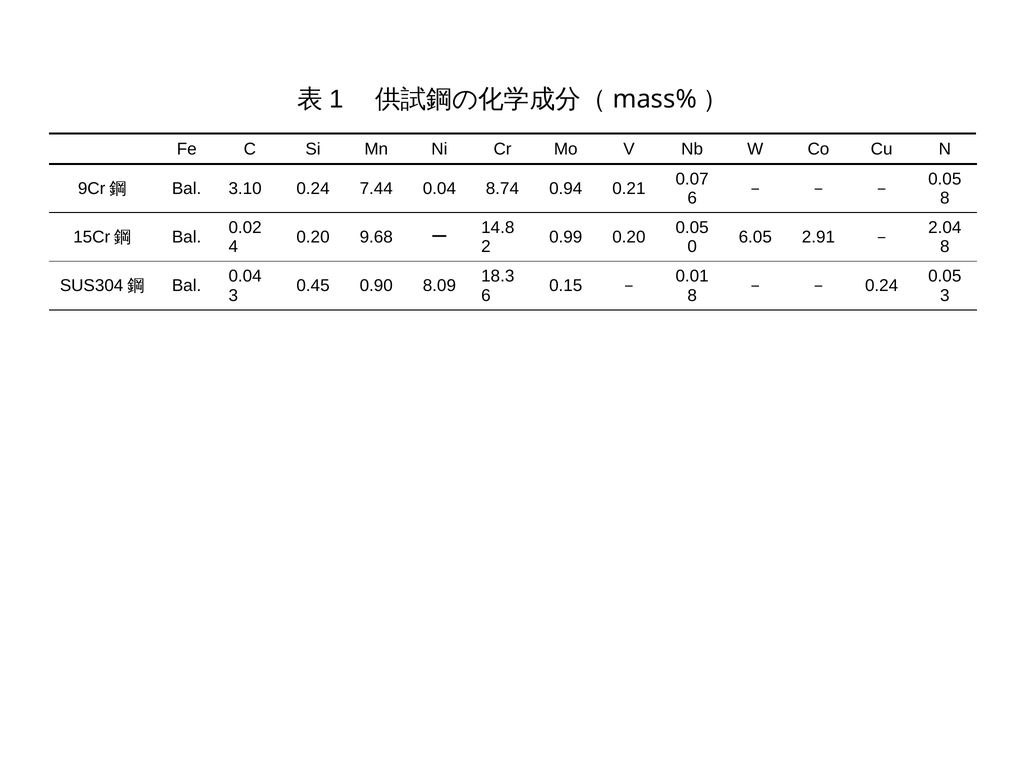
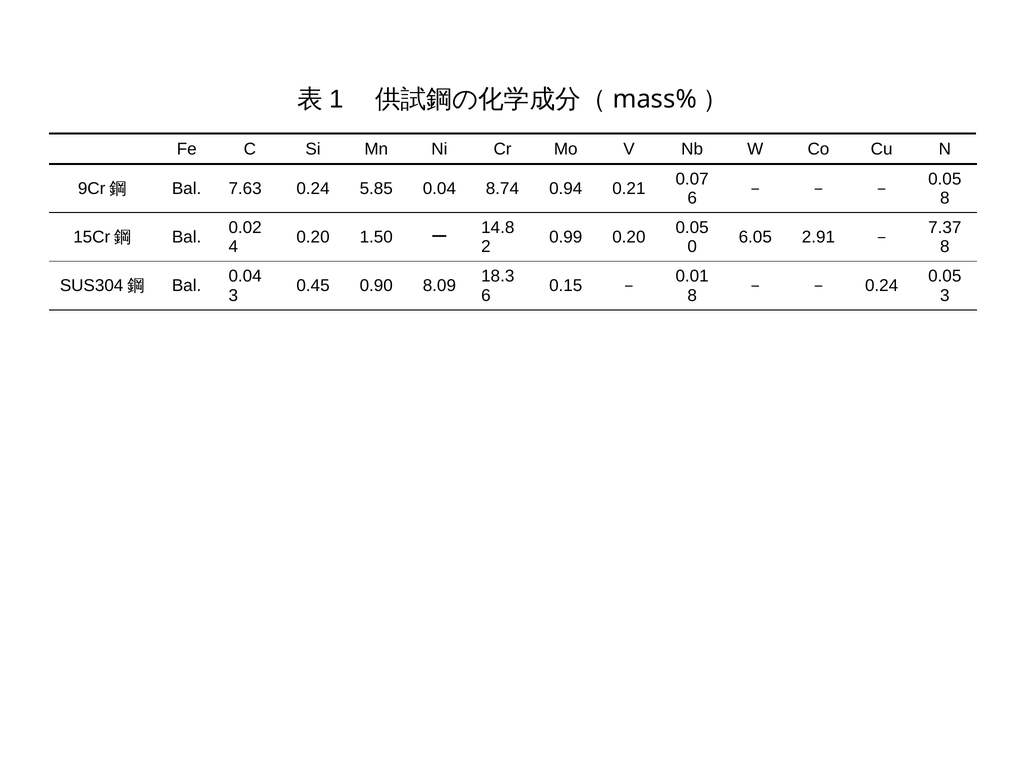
3.10: 3.10 -> 7.63 (245, 189)
7.44: 7.44 -> 5.85 (376, 189)
2.04: 2.04 -> 7.37 (945, 228)
9.68: 9.68 -> 1.50 (376, 237)
